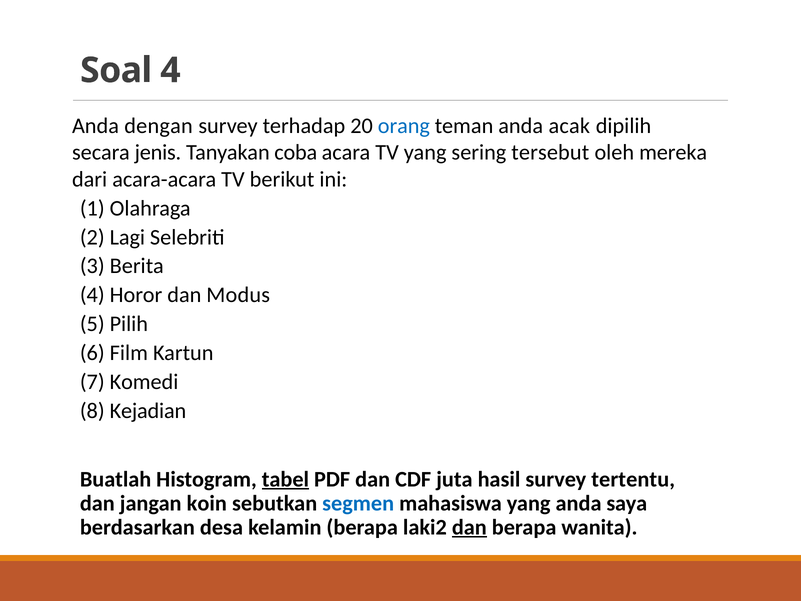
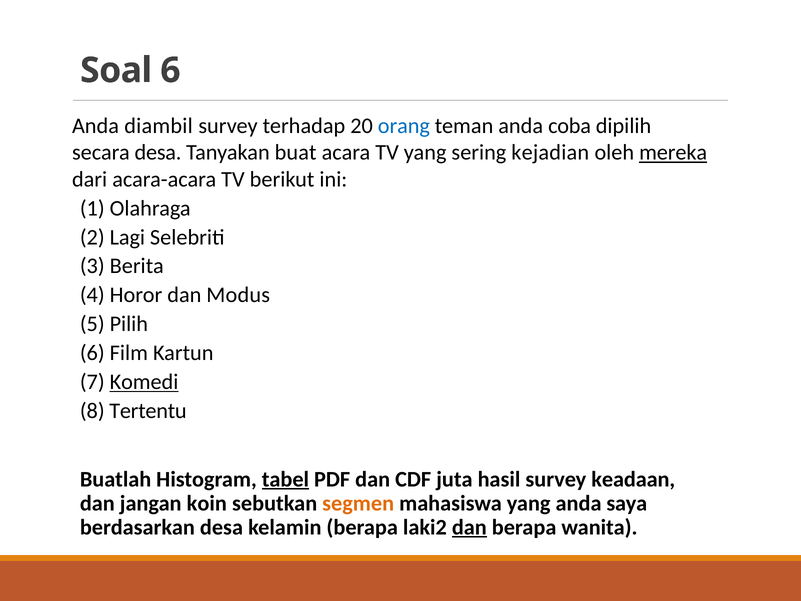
Soal 4: 4 -> 6 (170, 70)
dengan: dengan -> diambil (159, 126)
acak: acak -> coba (570, 126)
secara jenis: jenis -> desa (158, 152)
coba: coba -> buat (296, 152)
tersebut: tersebut -> kejadian (550, 152)
mereka underline: none -> present (673, 152)
Komedi underline: none -> present (144, 382)
Kejadian: Kejadian -> Tertentu (148, 411)
tertentu: tertentu -> keadaan (633, 479)
segmen colour: blue -> orange (358, 503)
